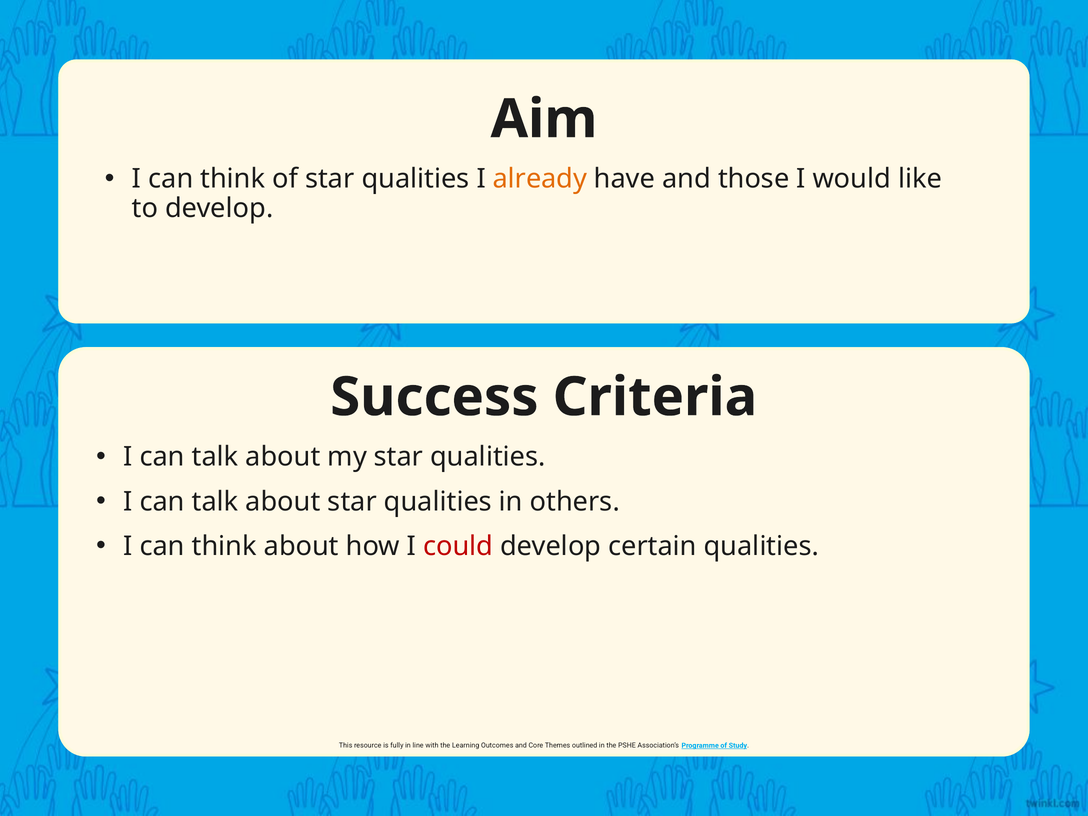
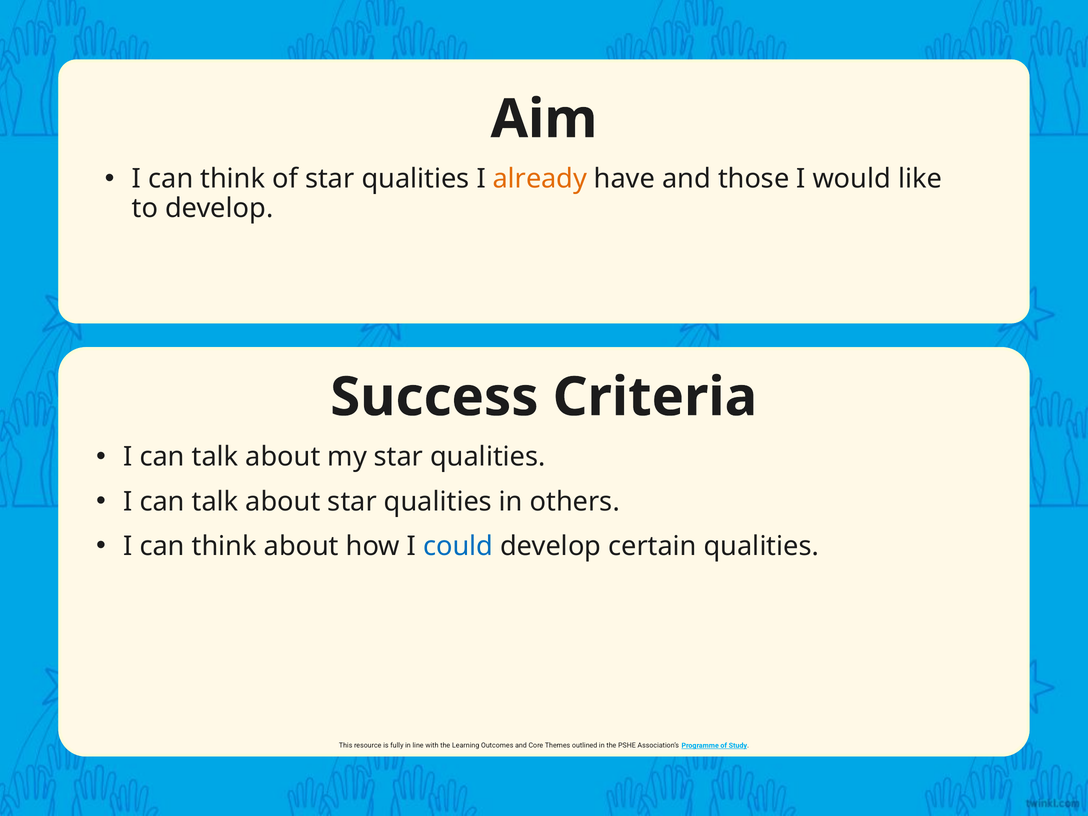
could colour: red -> blue (458, 546)
